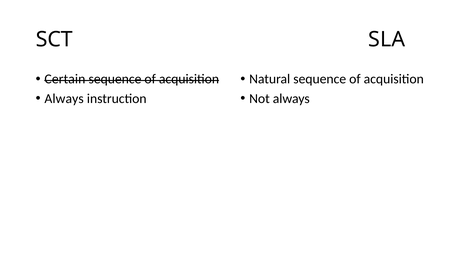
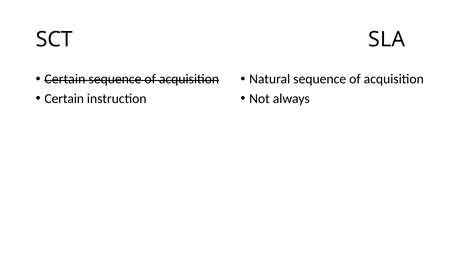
Always: Always -> Certain (64, 99)
